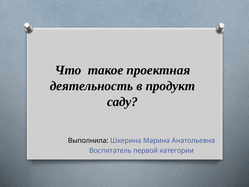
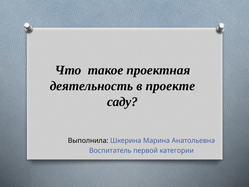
продукт: продукт -> проекте (170, 86)
